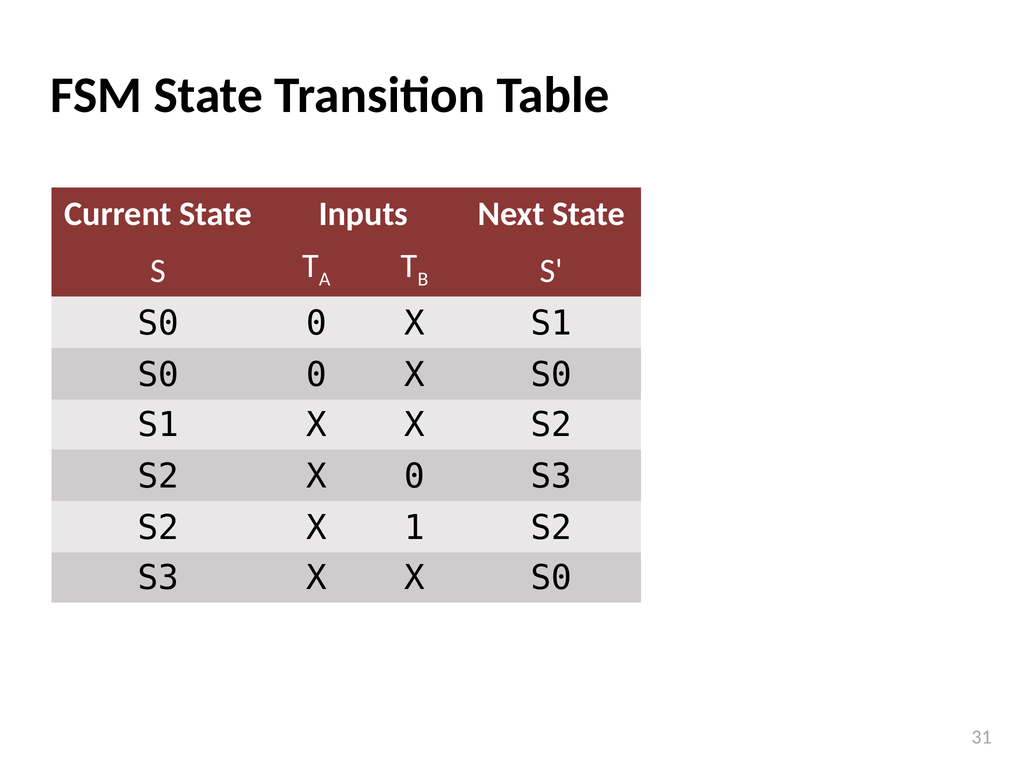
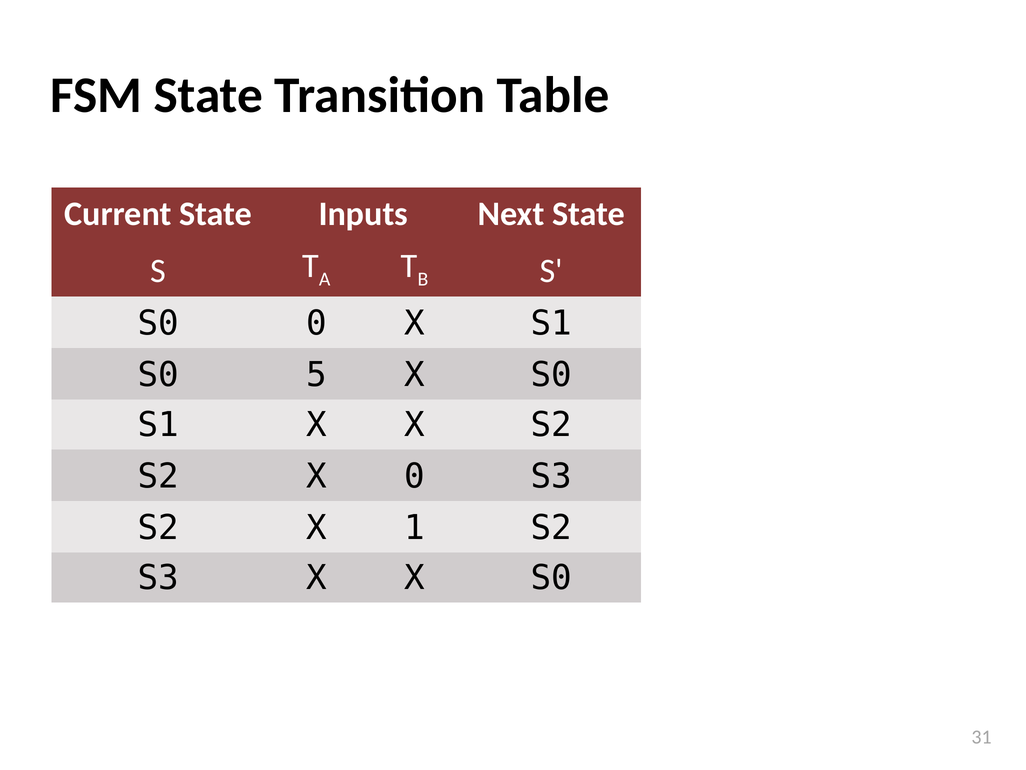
0: 0 -> 5 (316, 375)
